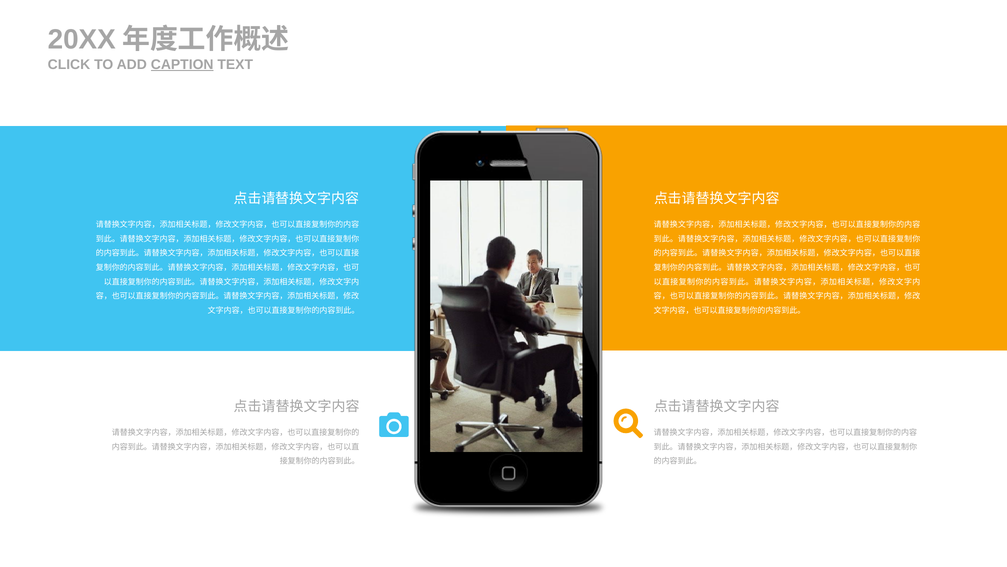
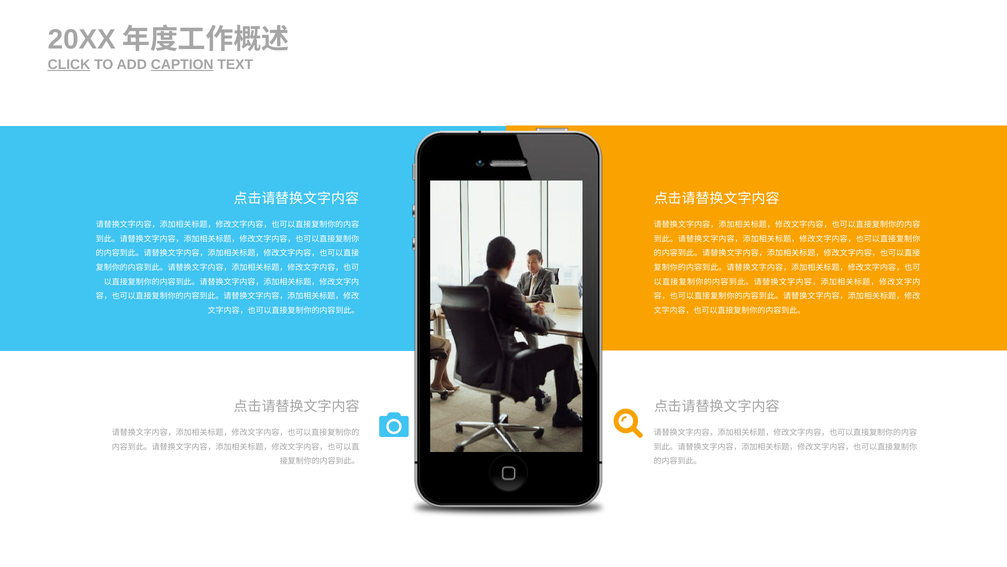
CLICK underline: none -> present (69, 65)
